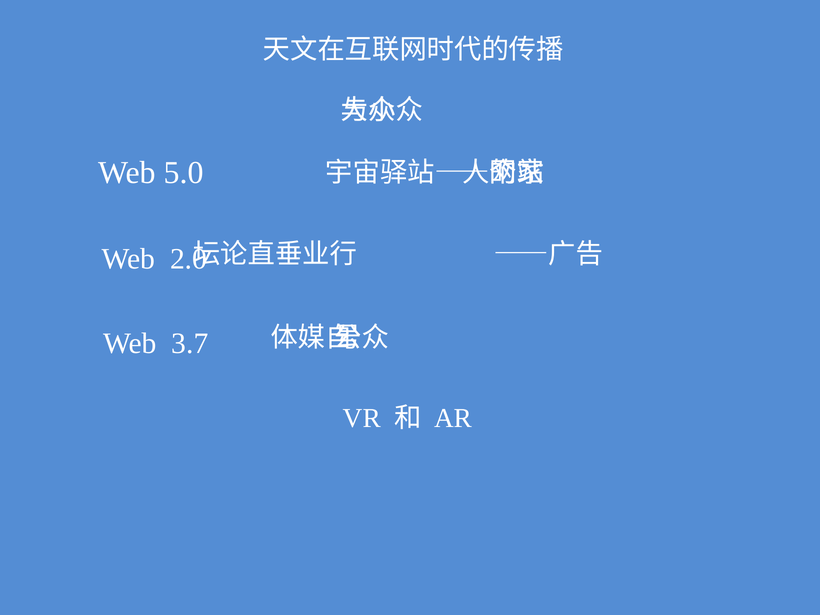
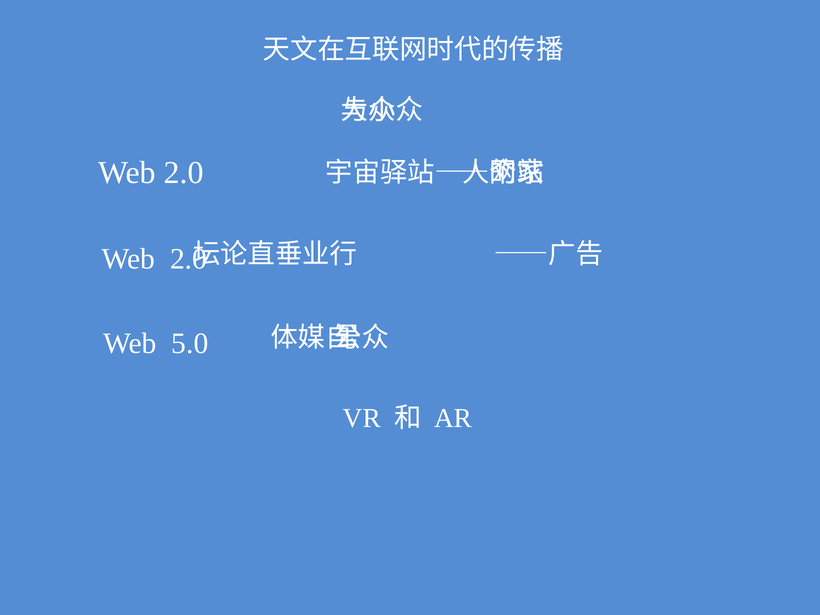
5.0: 5.0 -> 2.0 (184, 173)
3.7: 3.7 -> 5.0 (190, 343)
